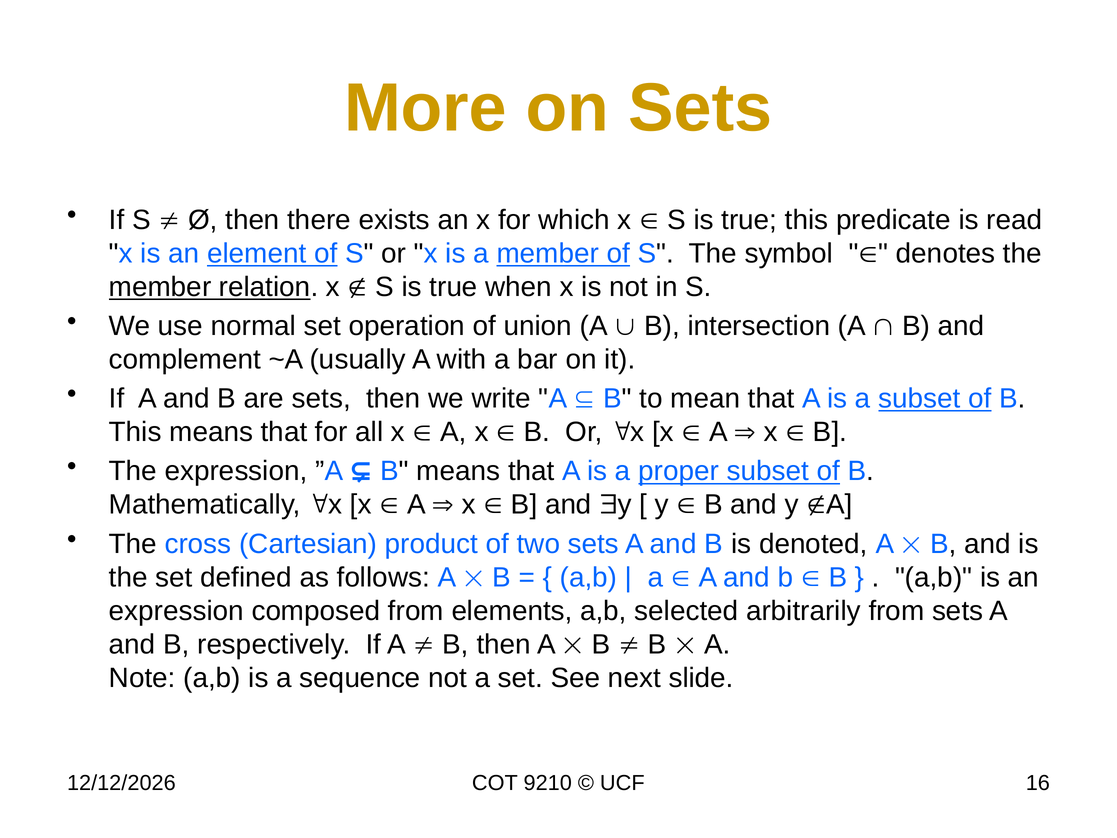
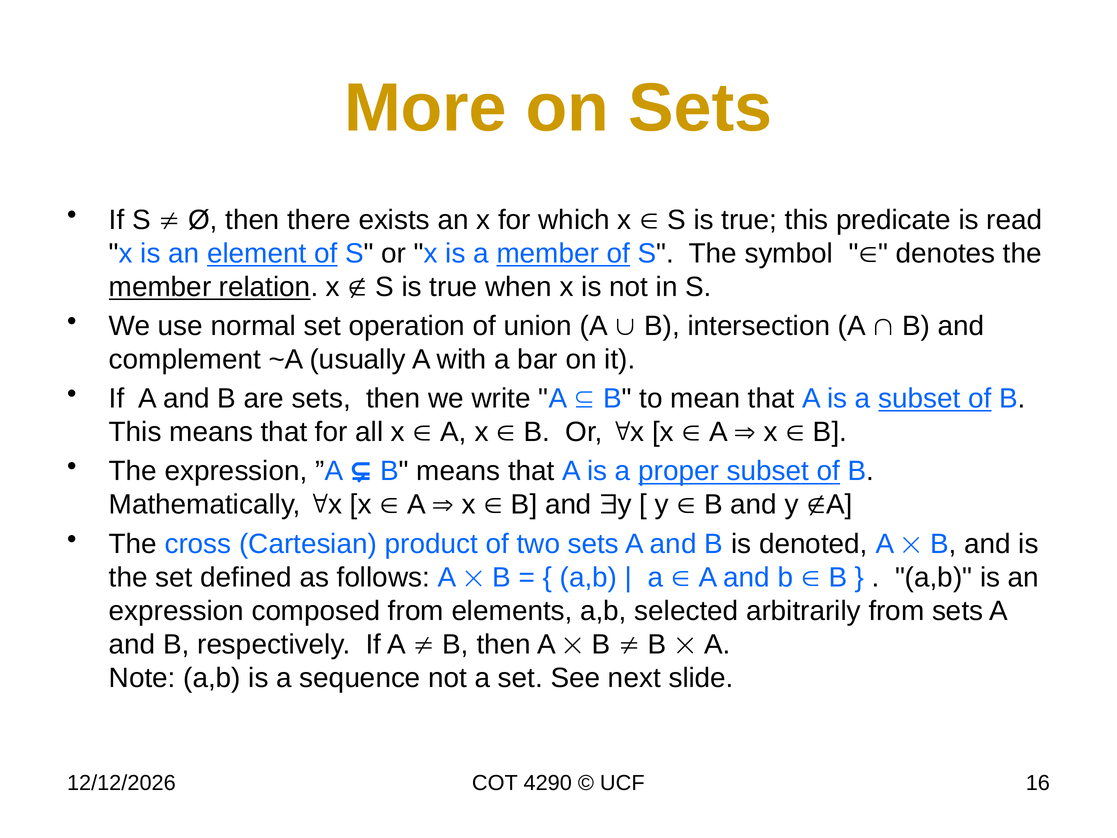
9210: 9210 -> 4290 (548, 783)
